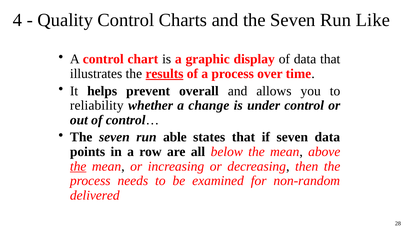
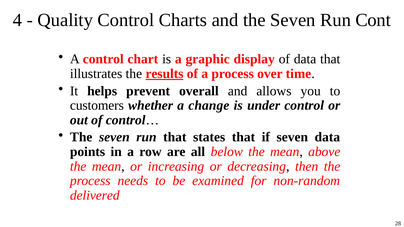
Like: Like -> Cont (373, 20)
reliability: reliability -> customers (97, 106)
run able: able -> that (175, 137)
the underline: present -> none (78, 166)
